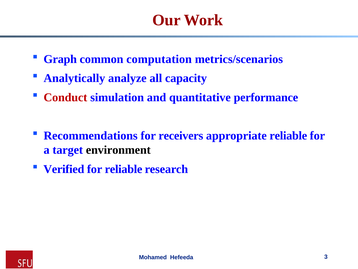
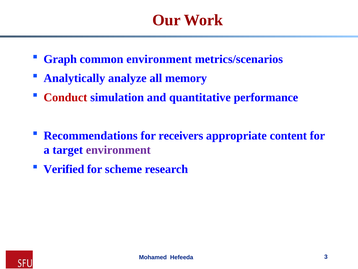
common computation: computation -> environment (159, 59)
capacity: capacity -> memory (186, 78)
appropriate reliable: reliable -> content (288, 135)
environment colour: black -> purple (118, 150)
for reliable: reliable -> scheme (123, 169)
